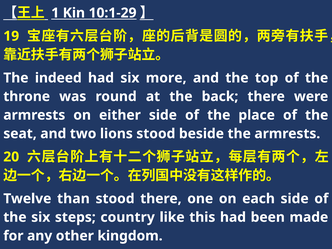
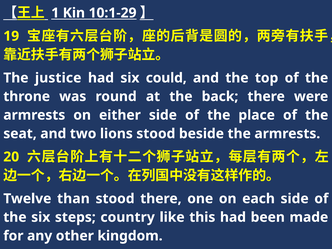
indeed: indeed -> justice (58, 78)
more: more -> could (166, 78)
